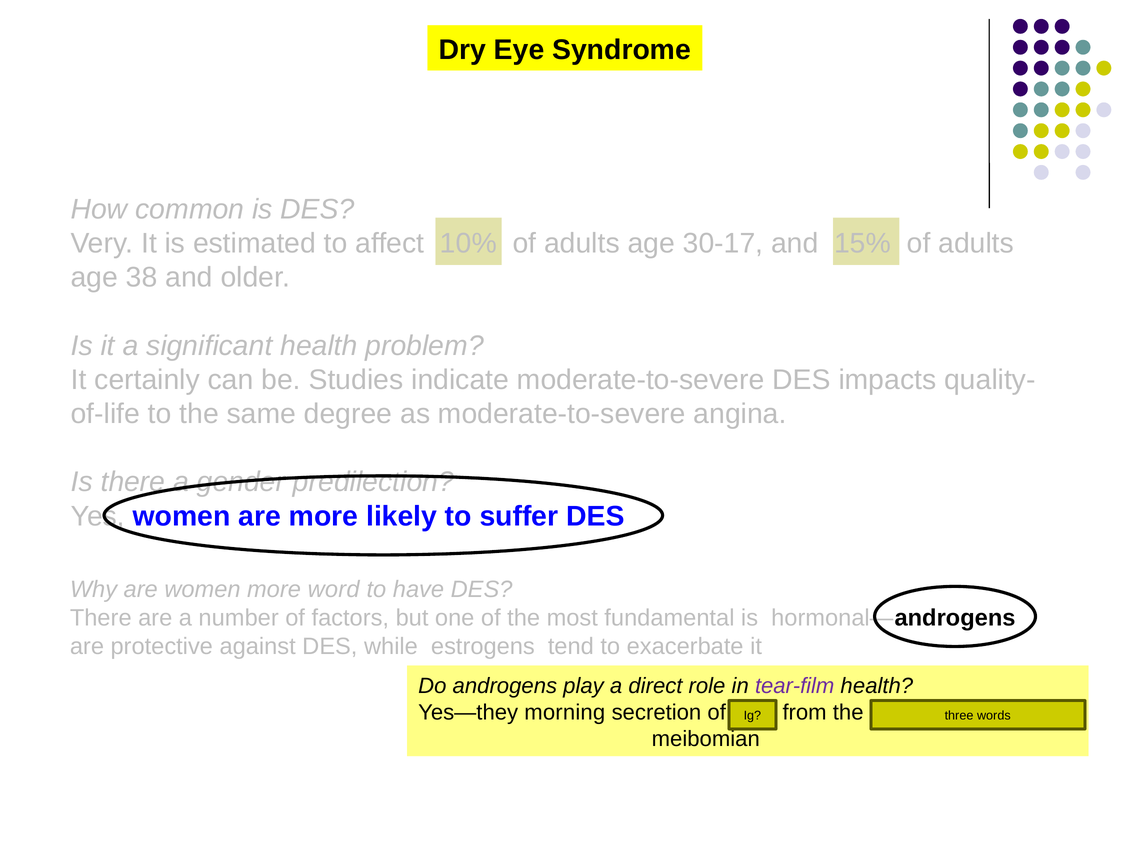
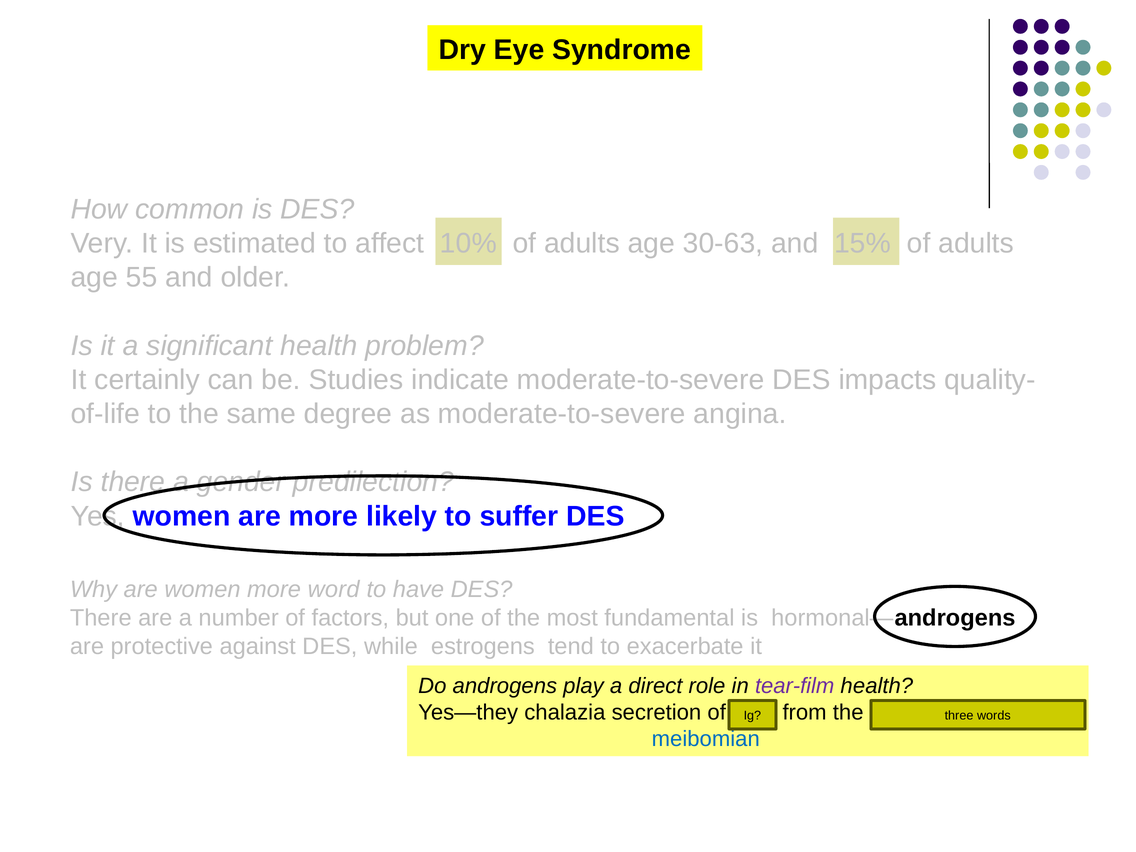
30-17: 30-17 -> 30-63 (723, 244)
38: 38 -> 55 (142, 278)
morning: morning -> chalazia (565, 712)
meibomian colour: black -> blue (706, 739)
